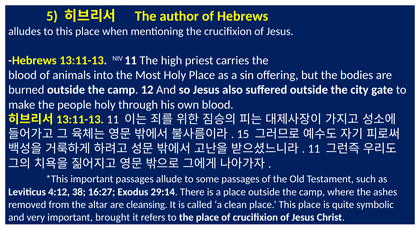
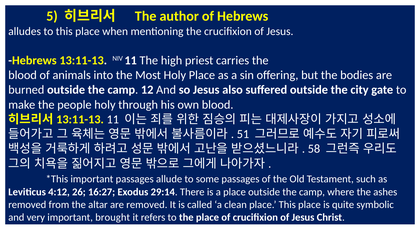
15: 15 -> 51 (243, 134)
11: 11 -> 58 (314, 148)
38: 38 -> 26 (79, 191)
are cleansing: cleansing -> removed (147, 204)
